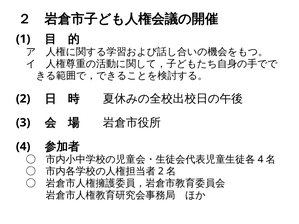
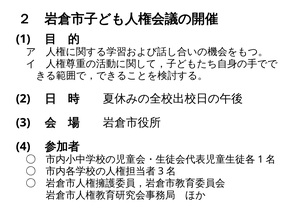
4: 4 -> 1 (261, 159)
2: 2 -> 3 (161, 171)
